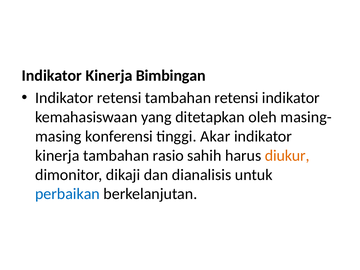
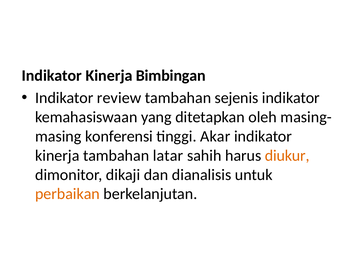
Indikator retensi: retensi -> review (119, 98)
tambahan retensi: retensi -> sejenis (237, 98)
rasio: rasio -> latar (168, 156)
perbaikan colour: blue -> orange (67, 194)
